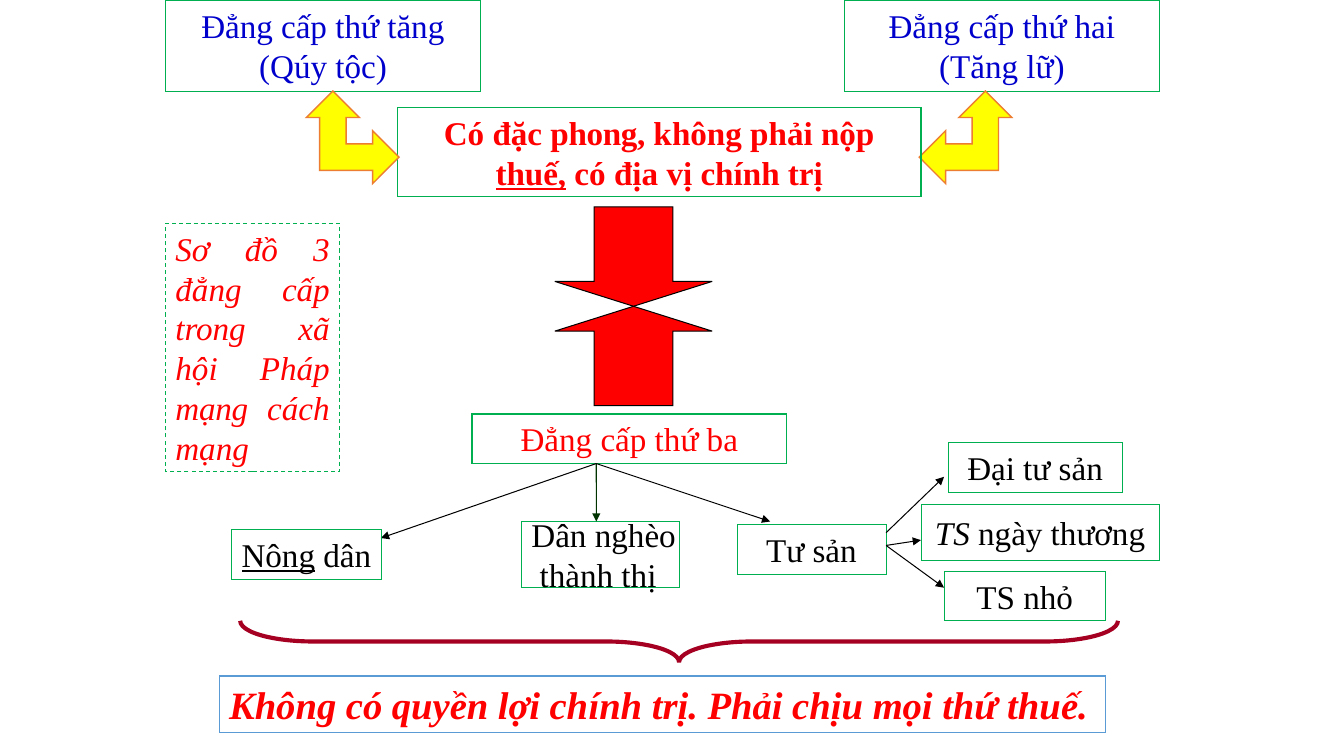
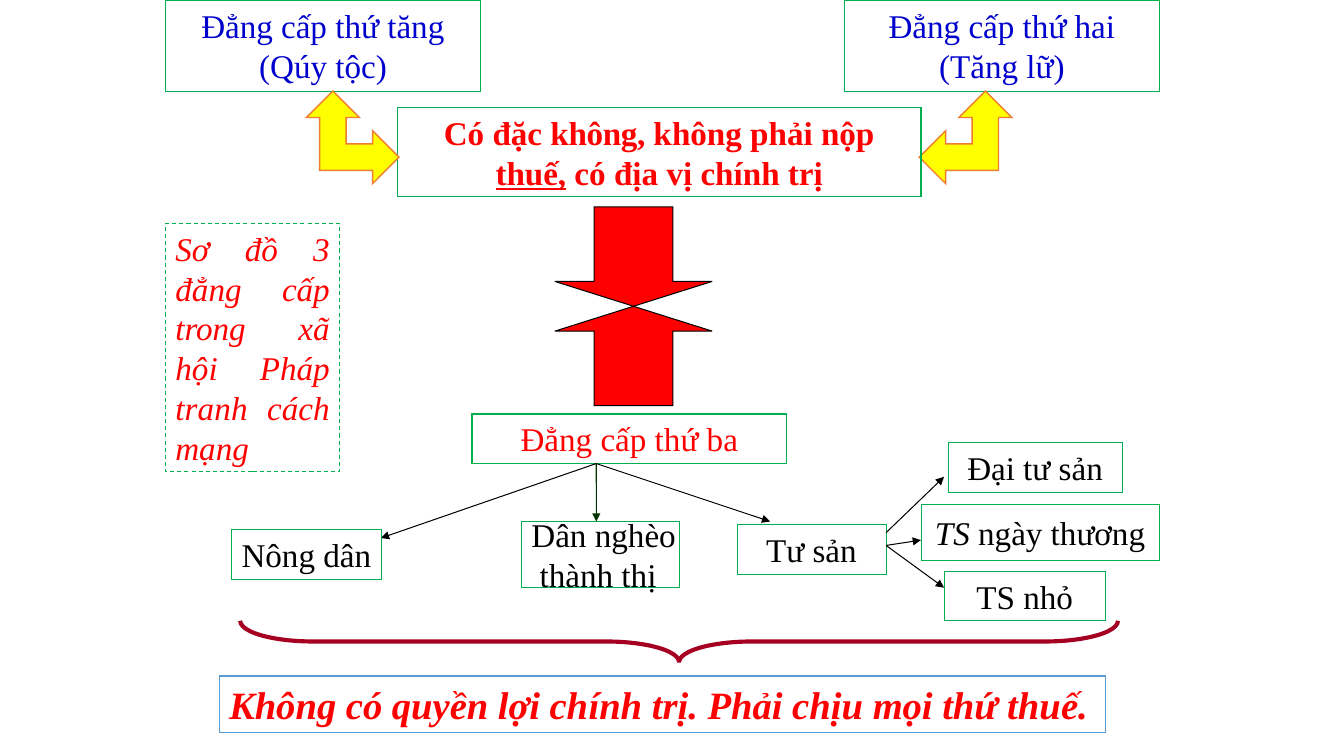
đặc phong: phong -> không (598, 135)
mạng: mạng -> tranh (212, 410)
Nông underline: present -> none (278, 557)
